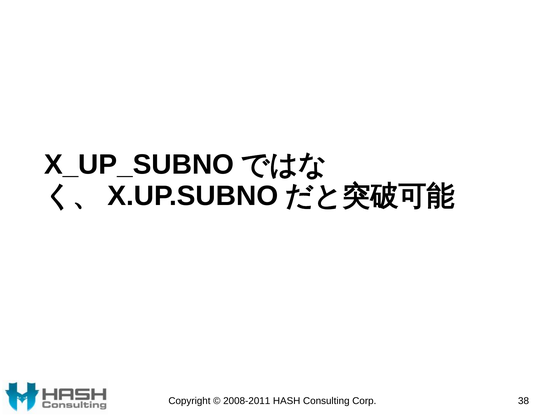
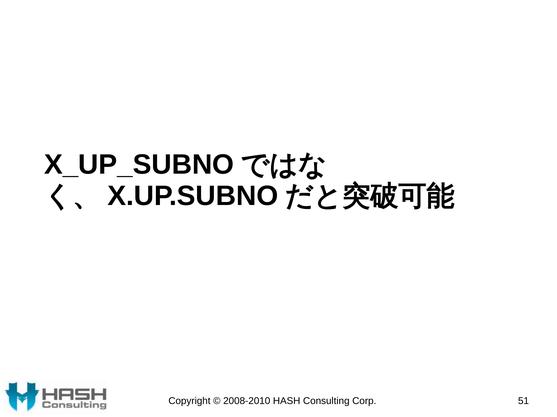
2008-2011: 2008-2011 -> 2008-2010 (247, 402)
38: 38 -> 51 (524, 402)
